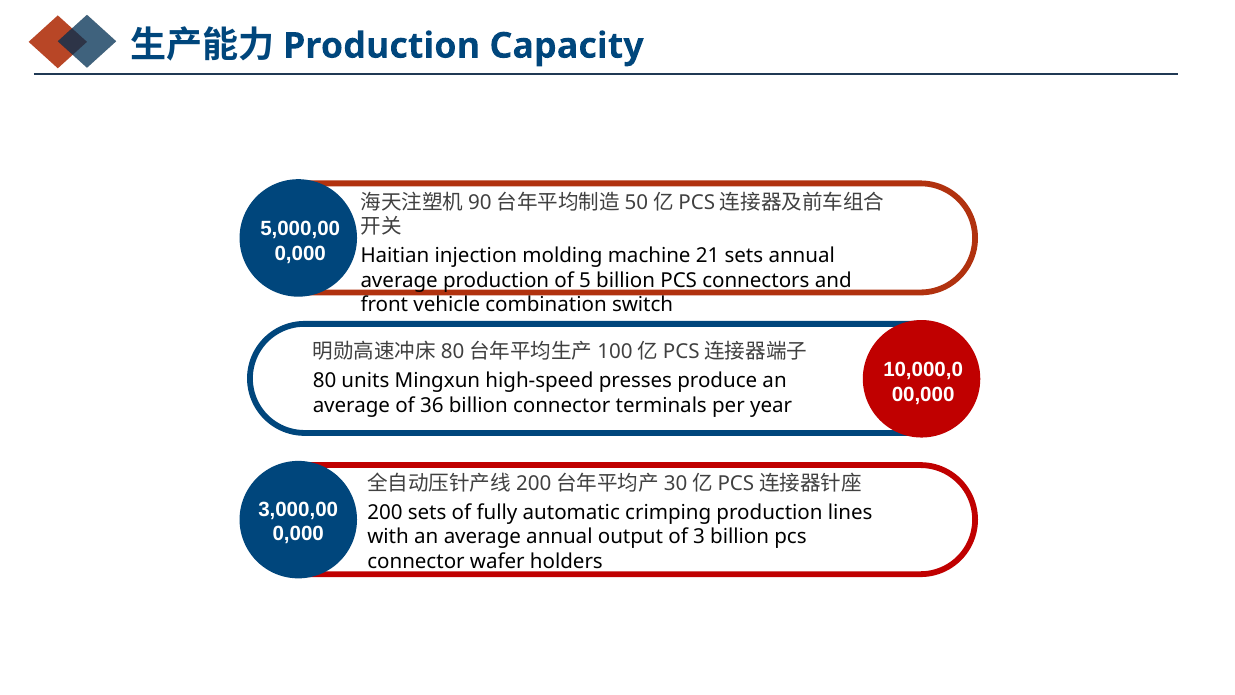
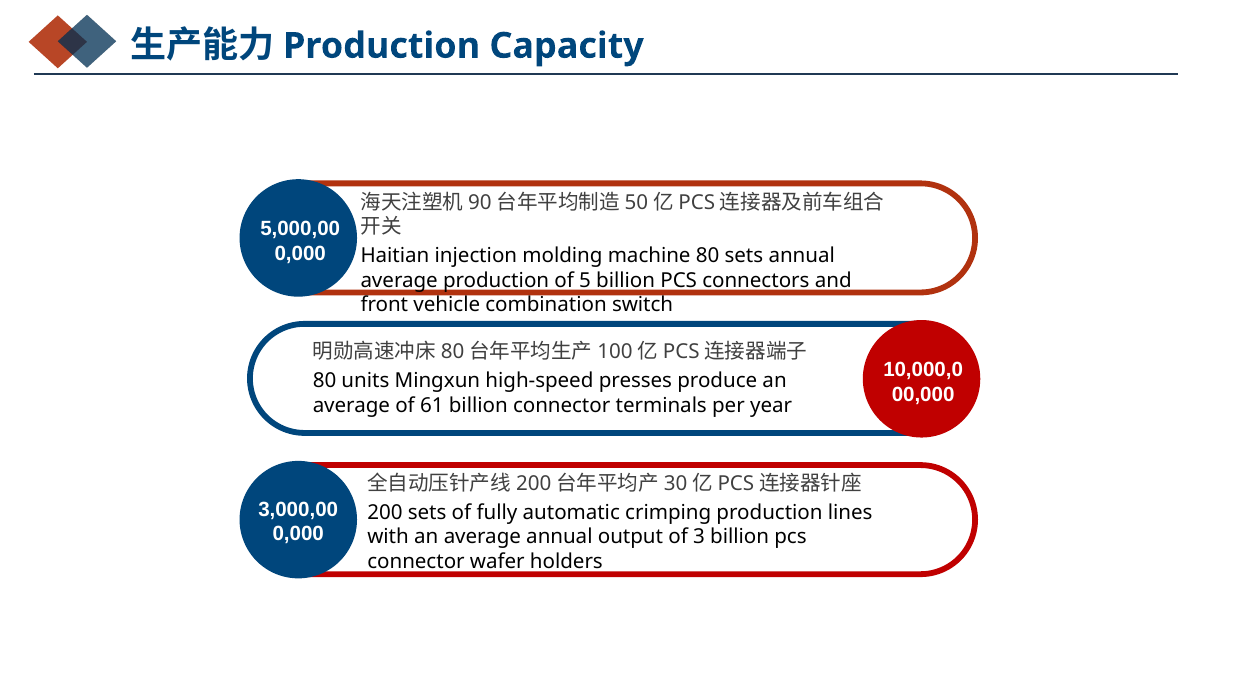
machine 21: 21 -> 80 (708, 256)
36: 36 -> 61 (432, 405)
